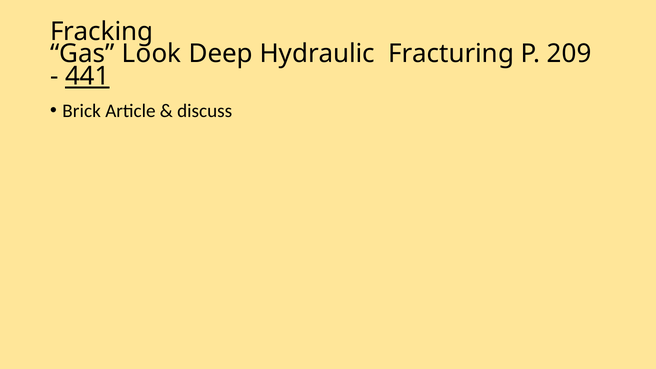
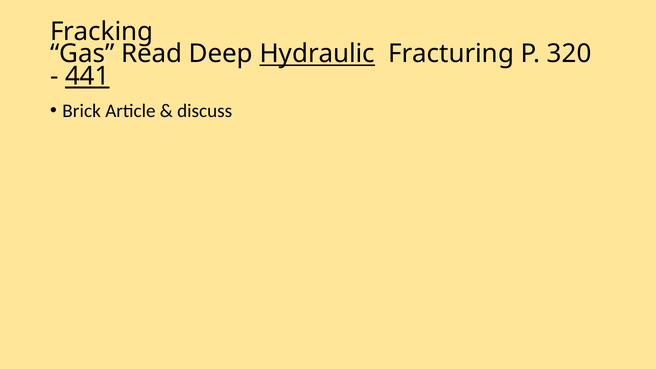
Look: Look -> Read (152, 54)
Hydraulic underline: none -> present (317, 54)
209: 209 -> 320 (569, 54)
